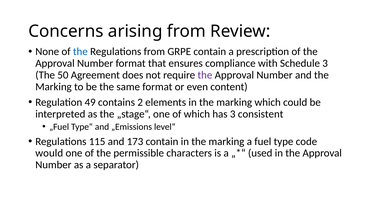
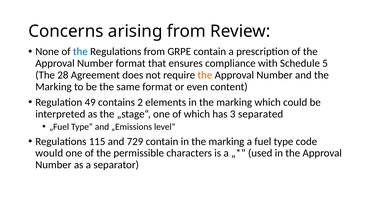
Schedule 3: 3 -> 5 (325, 63)
50: 50 -> 28 (63, 75)
the colour: purple -> orange (205, 75)
consistent: consistent -> separated (261, 114)
173: 173 -> 729 (135, 142)
